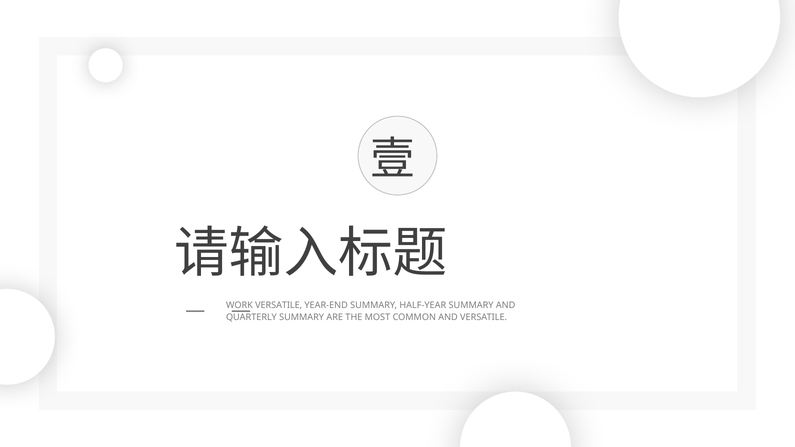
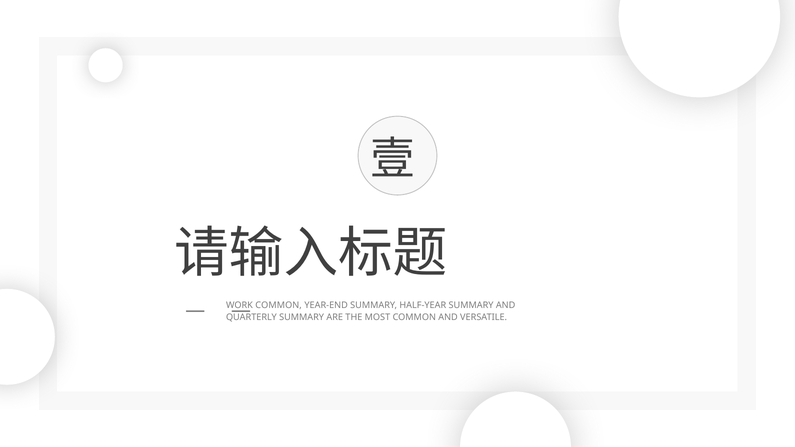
VERSATILE: VERSATILE -> COMMON (279, 305)
